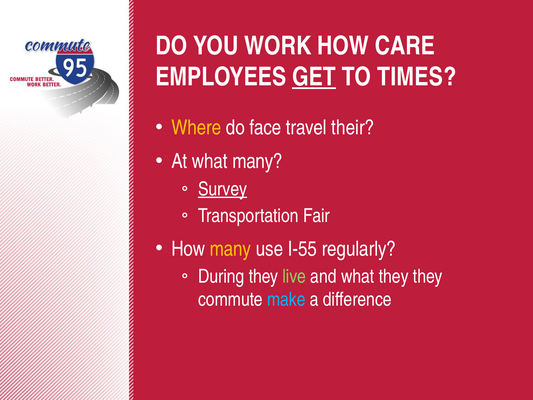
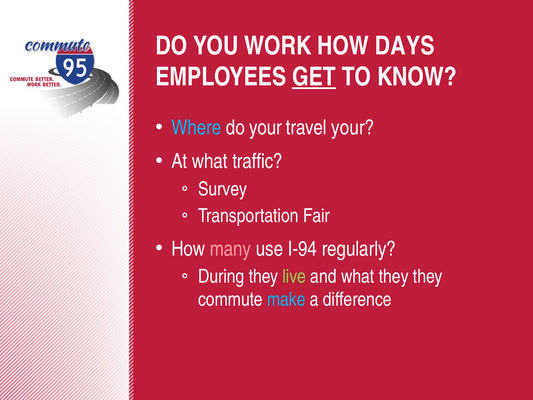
CARE: CARE -> DAYS (405, 46)
TIMES: TIMES -> KNOW (417, 77)
Where colour: yellow -> light blue (196, 128)
do face: face -> your (266, 128)
travel their: their -> your (353, 128)
what many: many -> traffic (257, 161)
Survey underline: present -> none (223, 189)
many colour: yellow -> pink (230, 249)
I-55: I-55 -> I-94 (302, 249)
